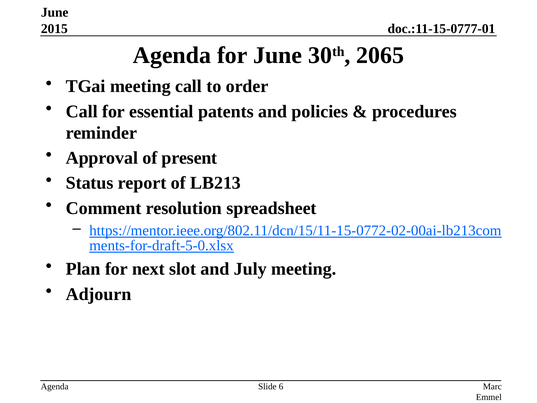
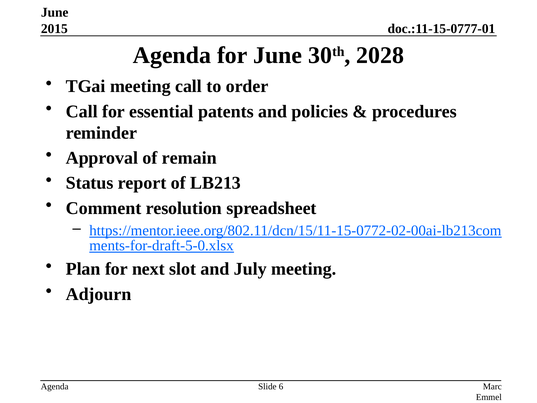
2065: 2065 -> 2028 (380, 55)
present: present -> remain (189, 158)
